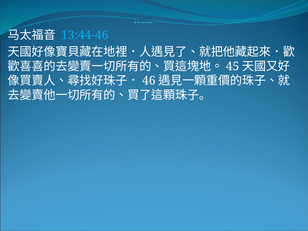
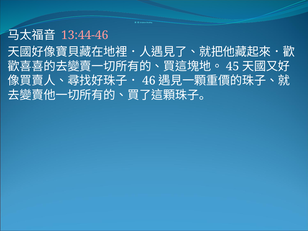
13:44-46 colour: light blue -> pink (85, 35)
